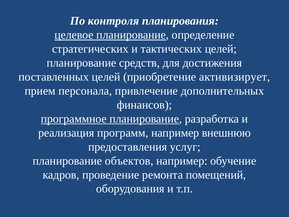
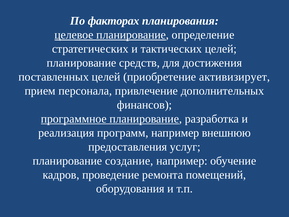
контроля: контроля -> факторах (114, 21)
объектов: объектов -> создание (129, 161)
